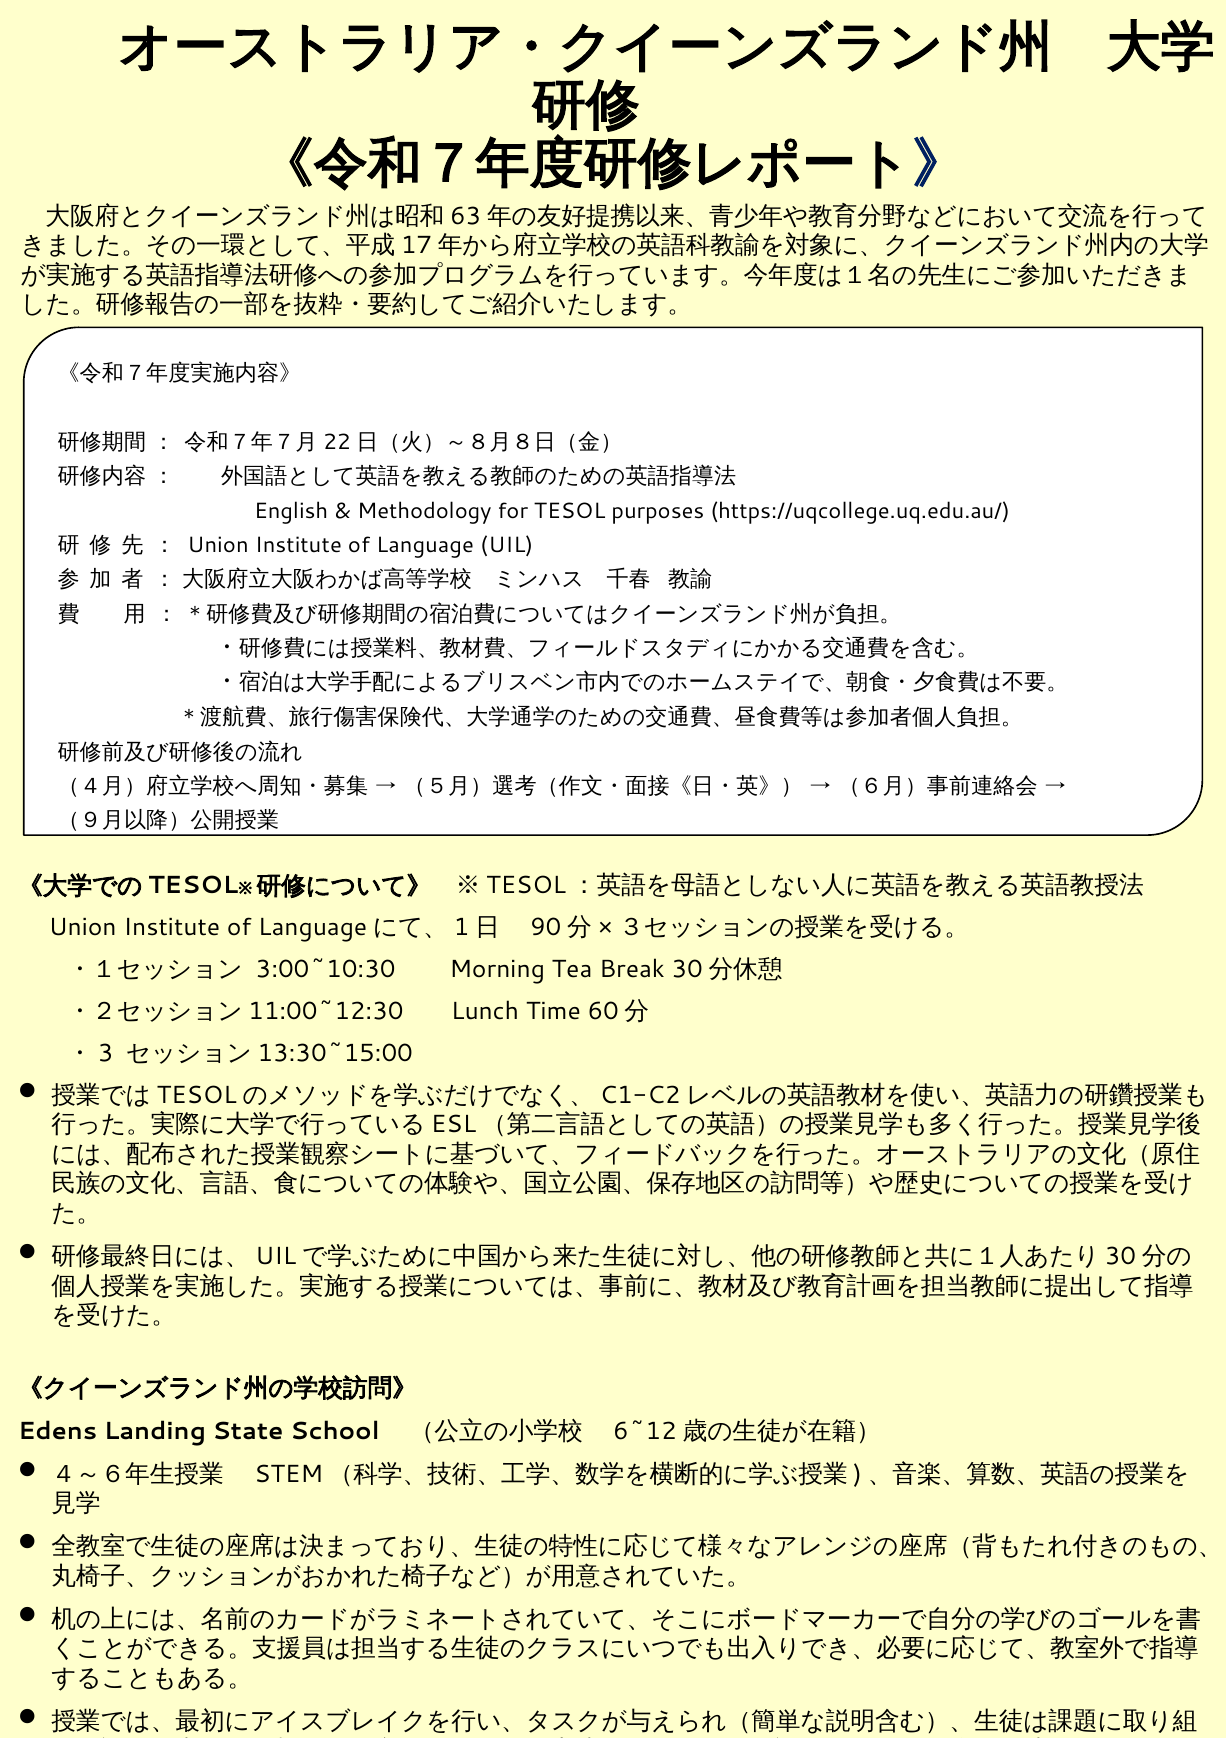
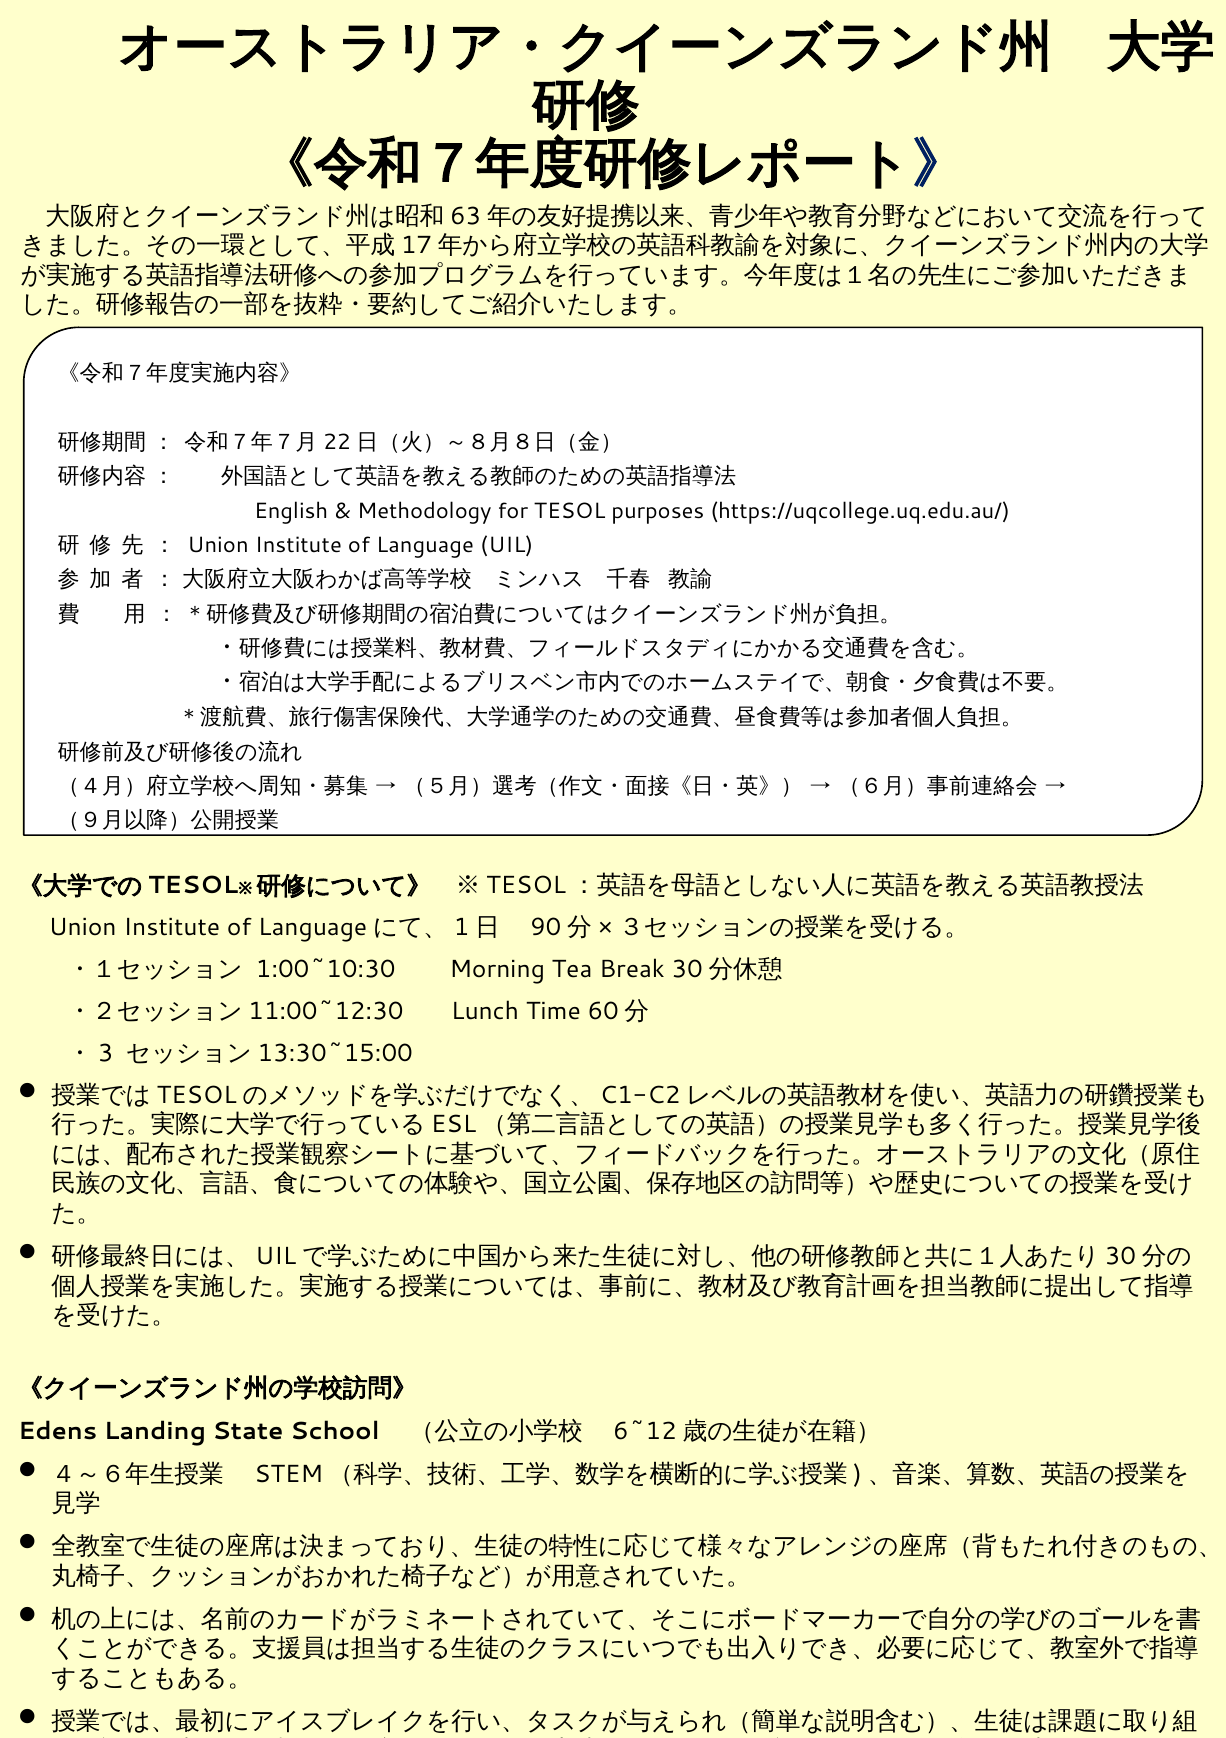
3:00~10:30: 3:00~10:30 -> 1:00~10:30 (326, 970)
